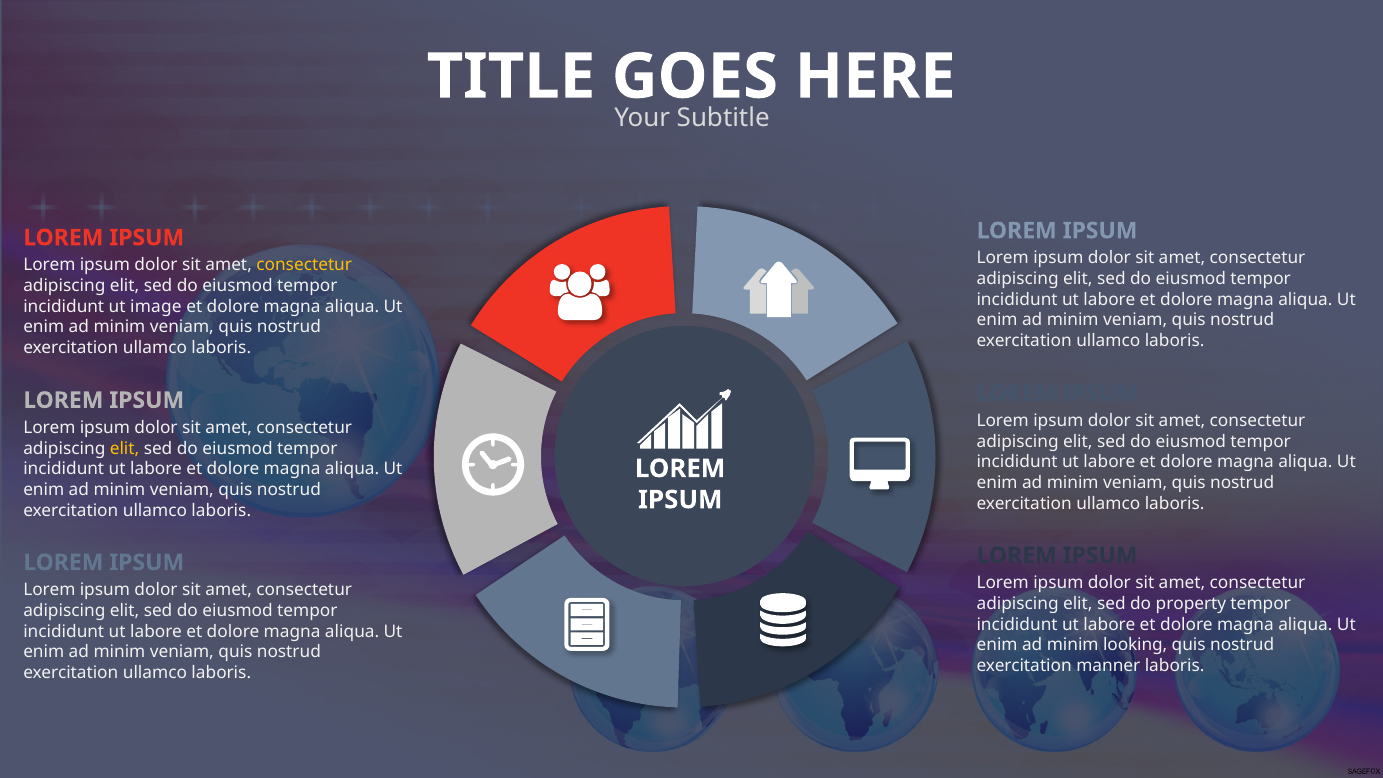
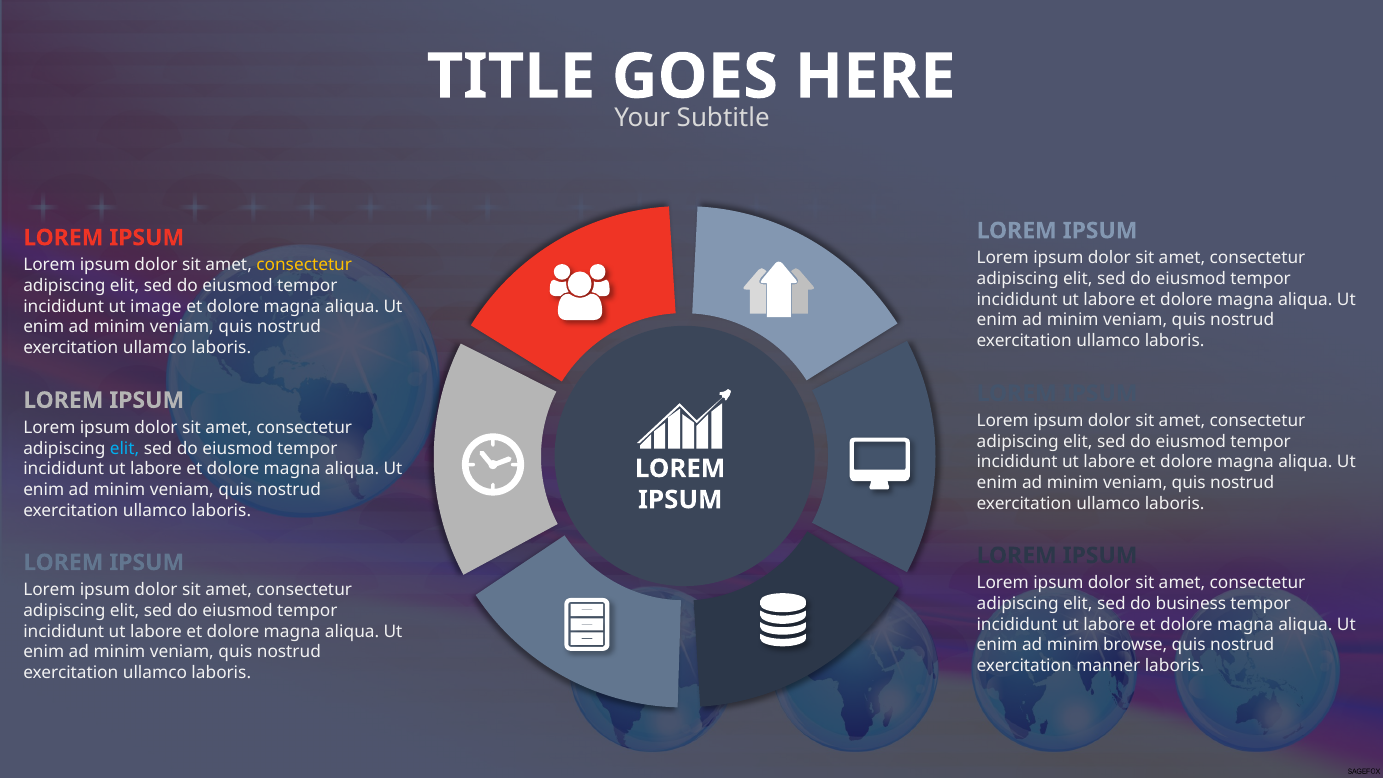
elit colour: yellow -> light blue (125, 448)
property: property -> business (1191, 604)
looking: looking -> browse (1135, 645)
